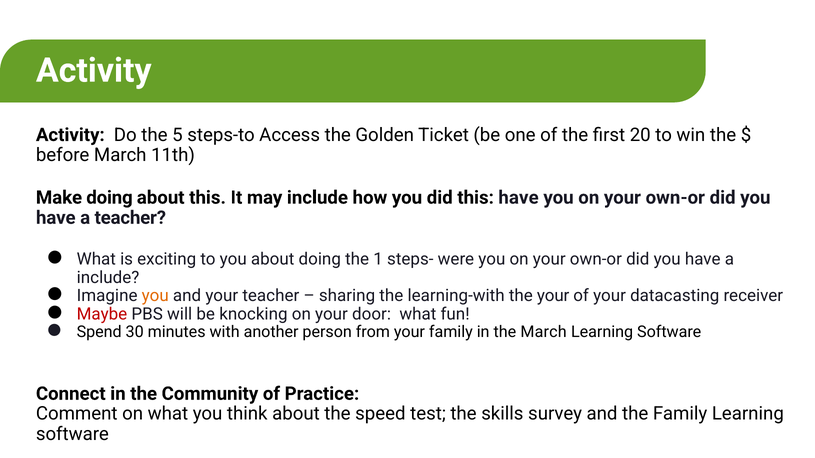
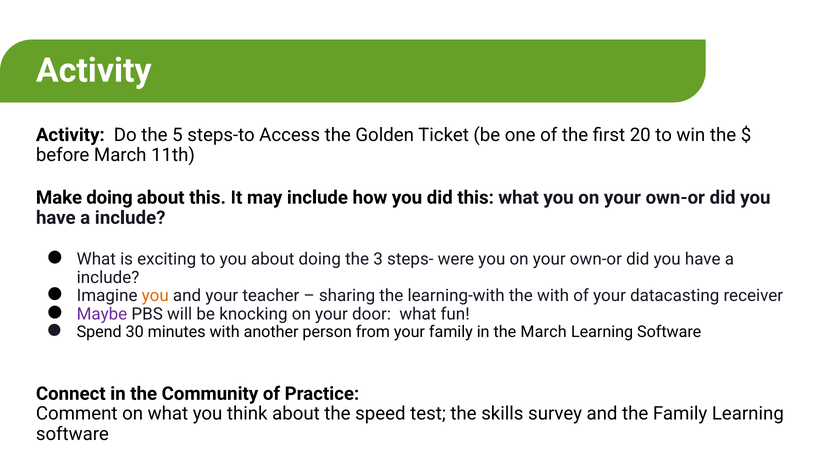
this have: have -> what (519, 198)
teacher: teacher -> include (130, 218)
1: 1 -> 3 (378, 259)
the your: your -> with (553, 296)
Maybe colour: red -> purple (102, 314)
